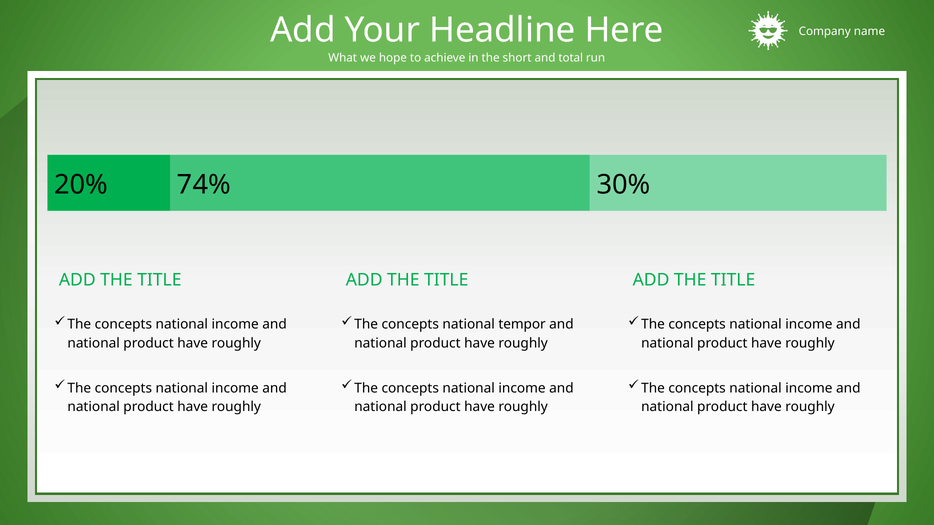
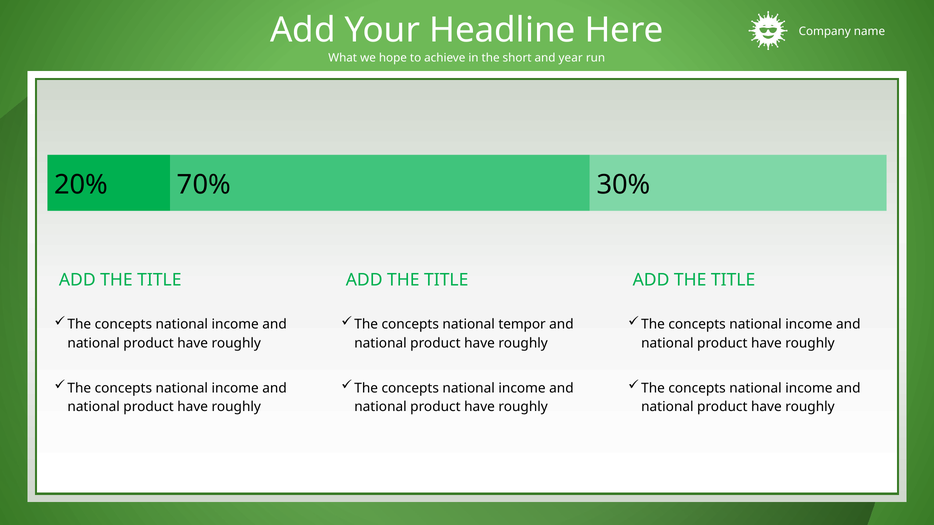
total: total -> year (571, 58)
74%: 74% -> 70% (204, 185)
